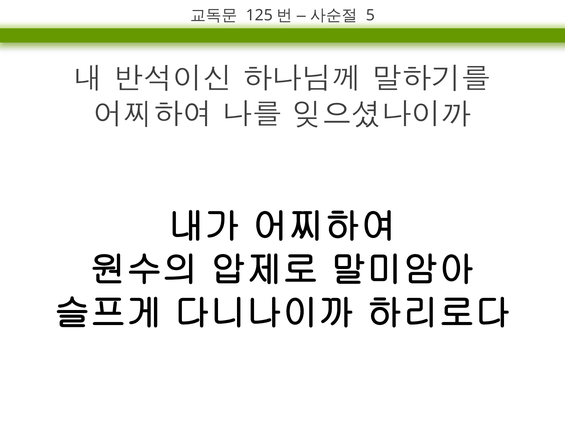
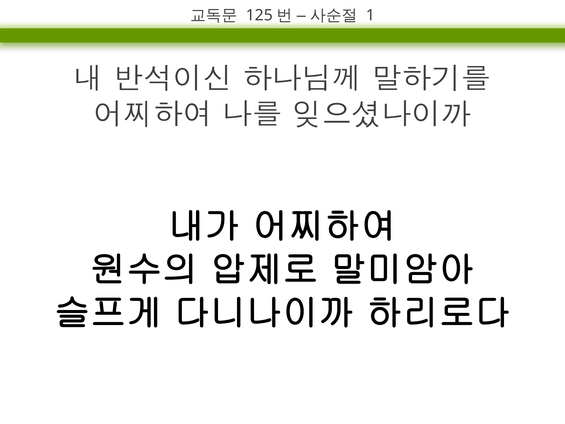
5: 5 -> 1 (370, 15)
